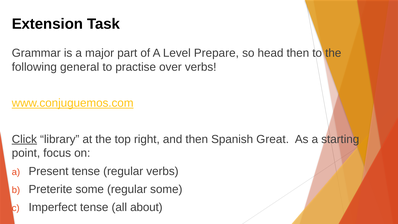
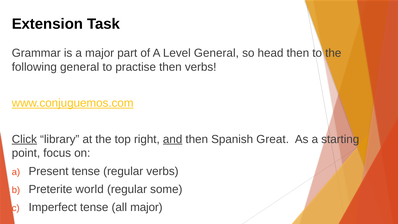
Level Prepare: Prepare -> General (216, 53)
practise over: over -> then (170, 67)
and underline: none -> present (173, 139)
Preterite some: some -> world (90, 189)
all about: about -> major (146, 207)
